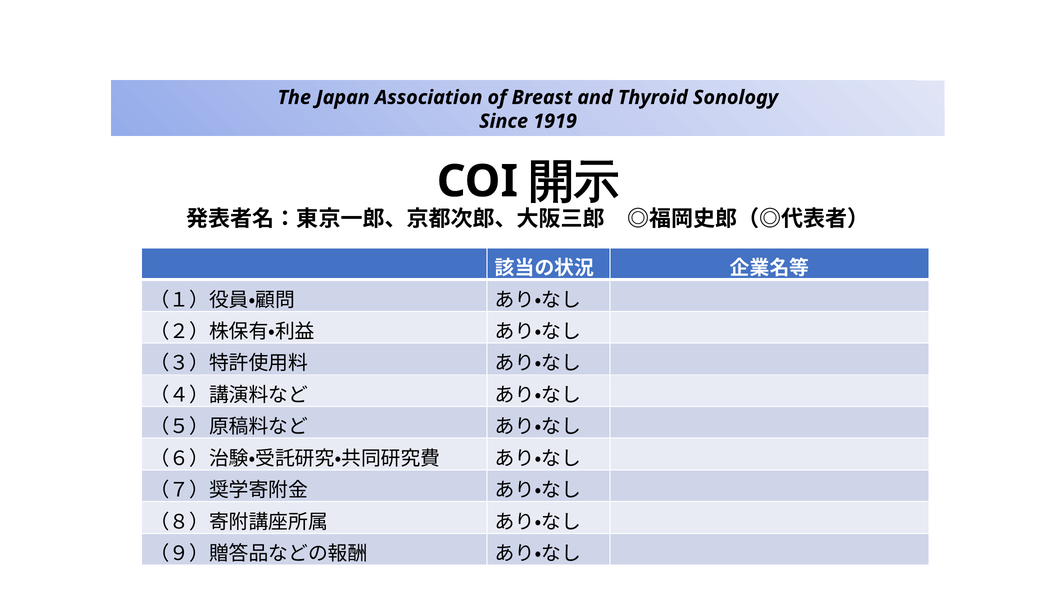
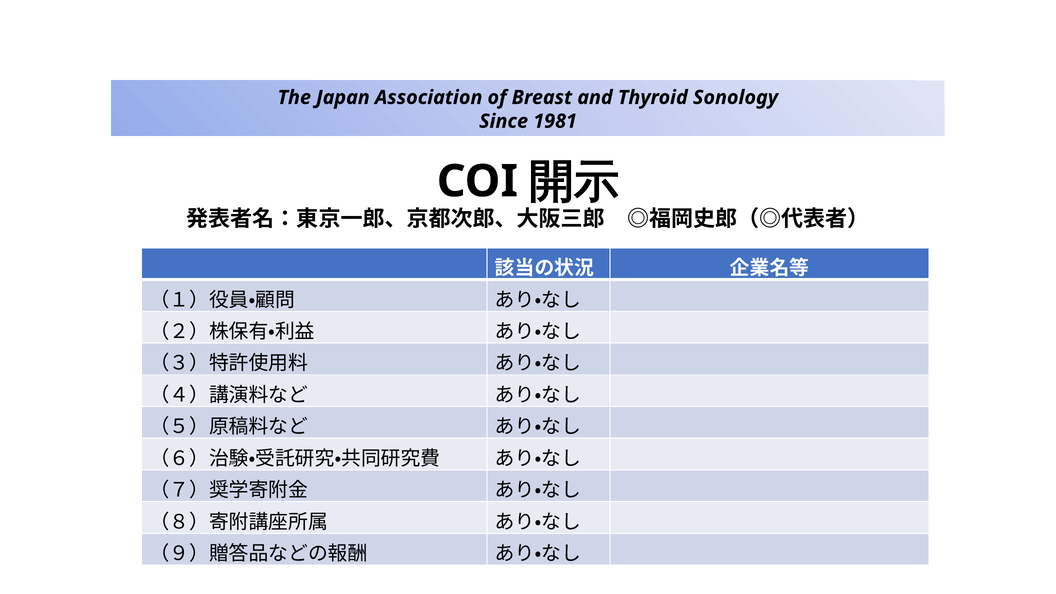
1919: 1919 -> 1981 (555, 121)
